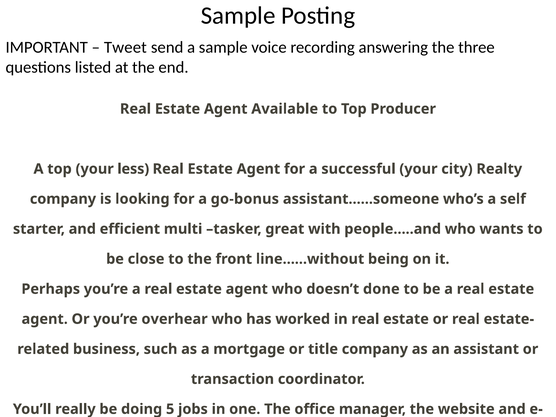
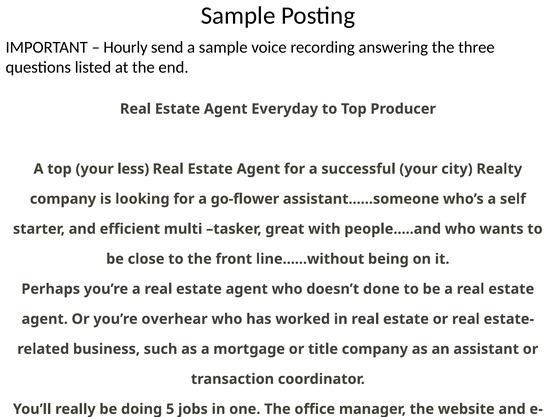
Tweet: Tweet -> Hourly (126, 47)
Available: Available -> Everyday (285, 109)
go-bonus: go-bonus -> go-flower (245, 199)
